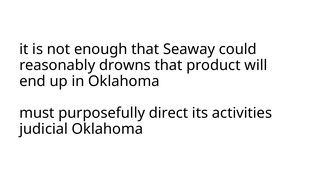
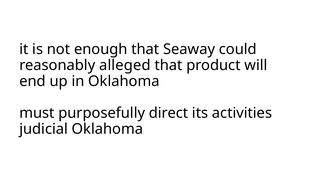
drowns: drowns -> alleged (125, 65)
